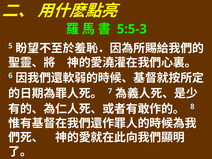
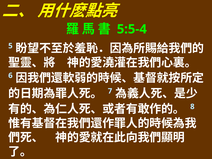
5:5-3: 5:5-3 -> 5:5-4 (132, 29)
